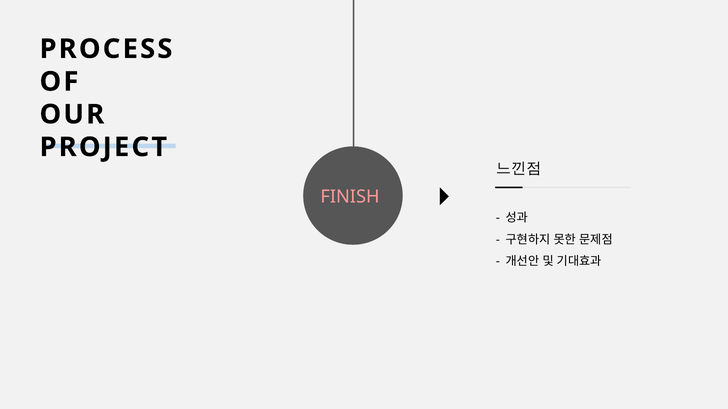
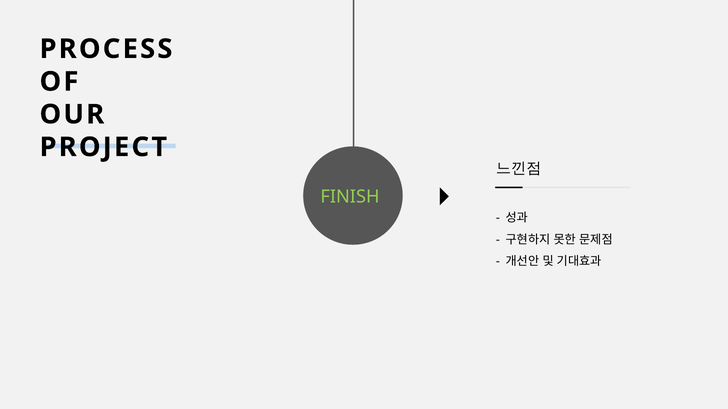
FINISH colour: pink -> light green (350, 197)
